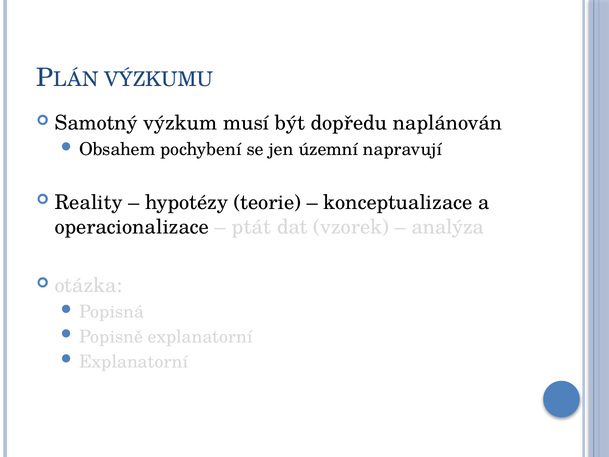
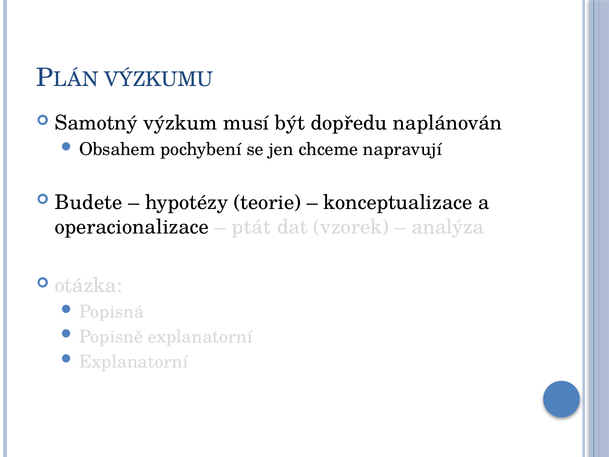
územní: územní -> chceme (328, 149)
Reality: Reality -> Budete (89, 202)
